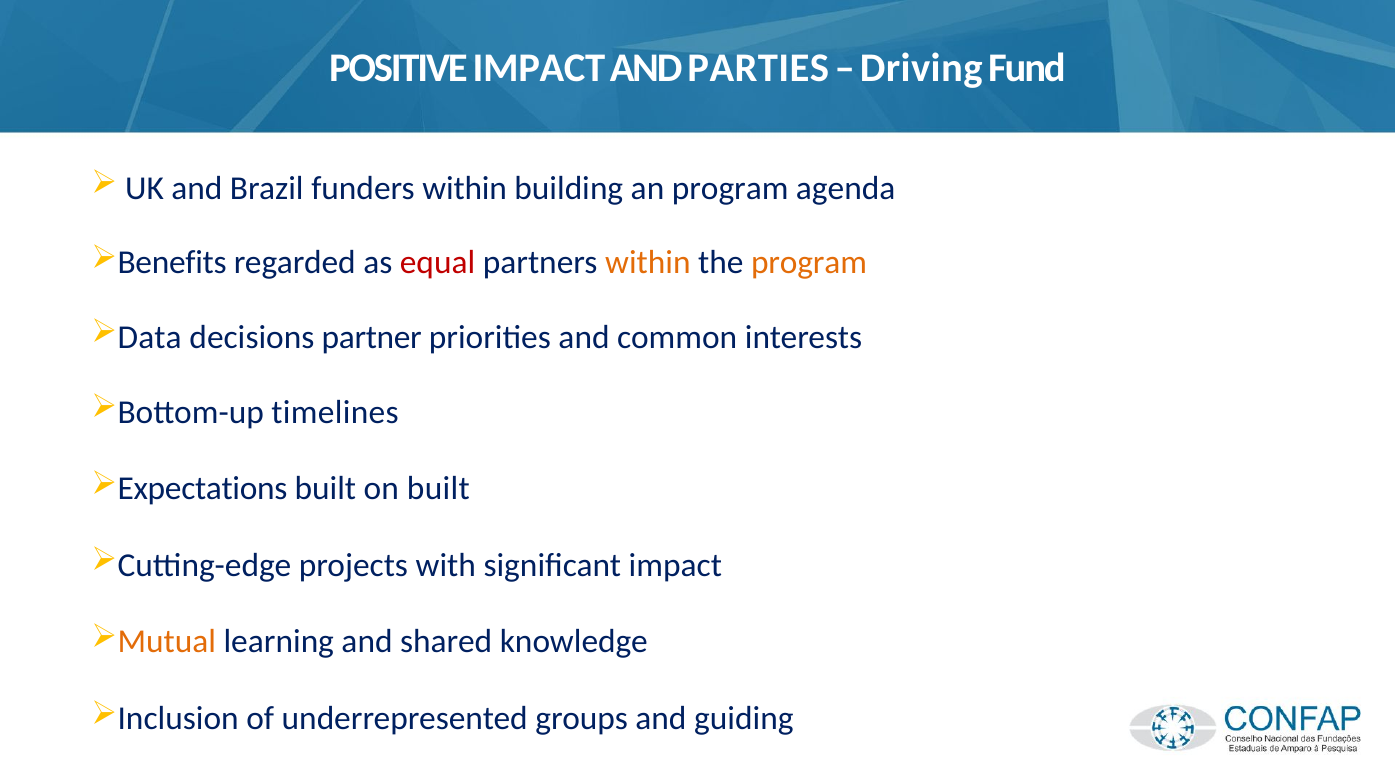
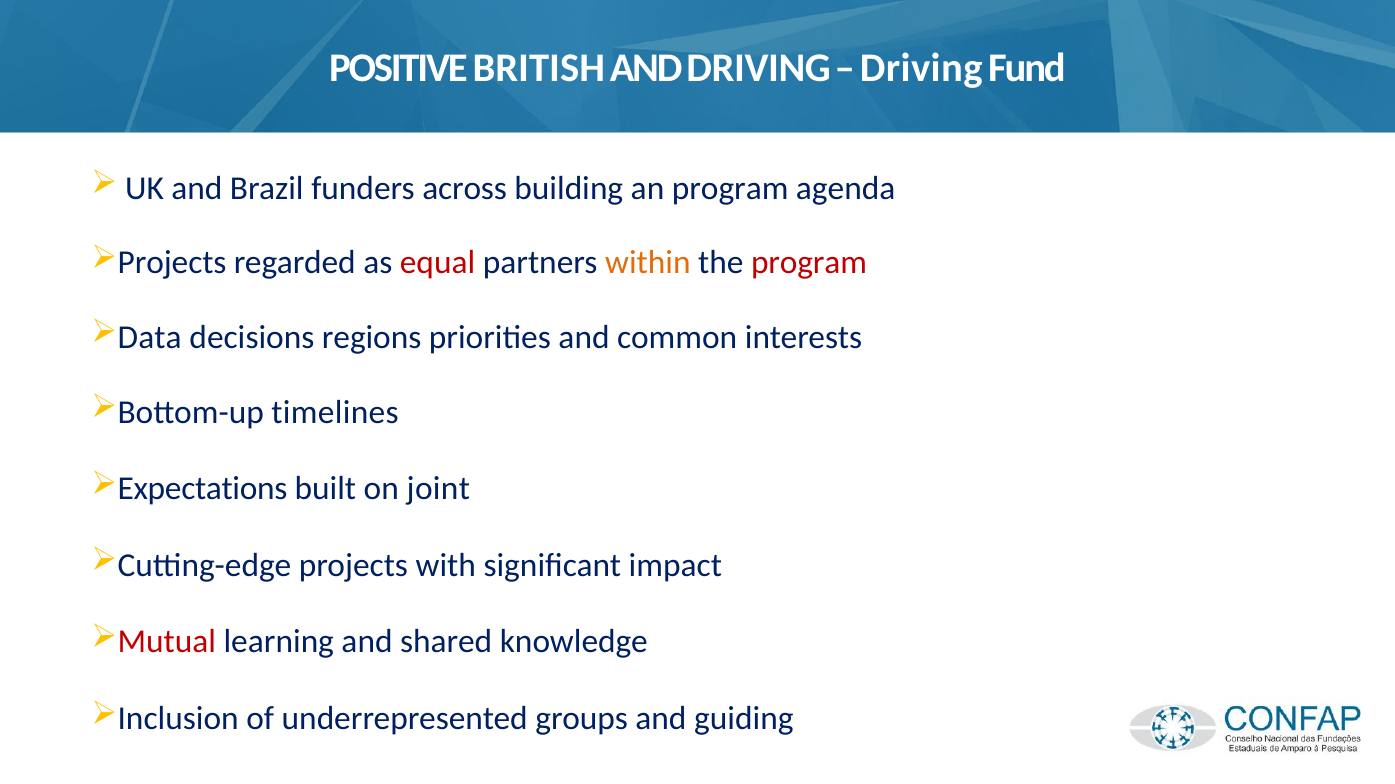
POSITIVE IMPACT: IMPACT -> BRITISH (539, 69)
AND PARTIES: PARTIES -> DRIVING (759, 69)
funders within: within -> across (465, 188)
Benefits: Benefits -> Projects (172, 263)
program colour: orange -> red (809, 263)
partner: partner -> regions (372, 338)
on built: built -> joint (438, 489)
Mutual colour: orange -> red (167, 643)
